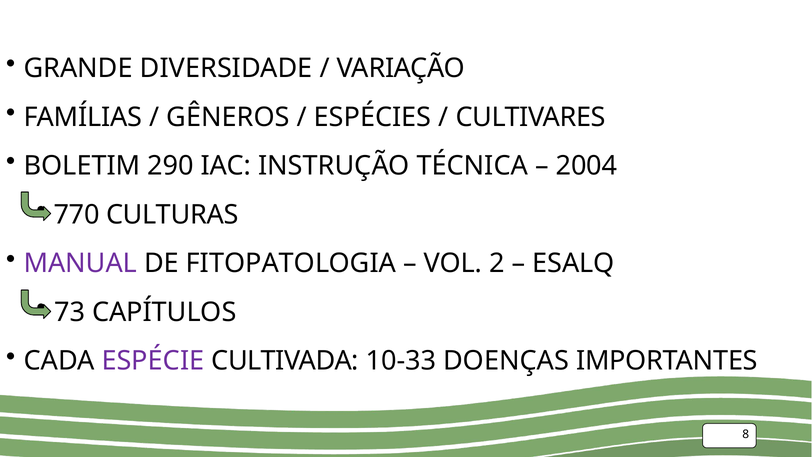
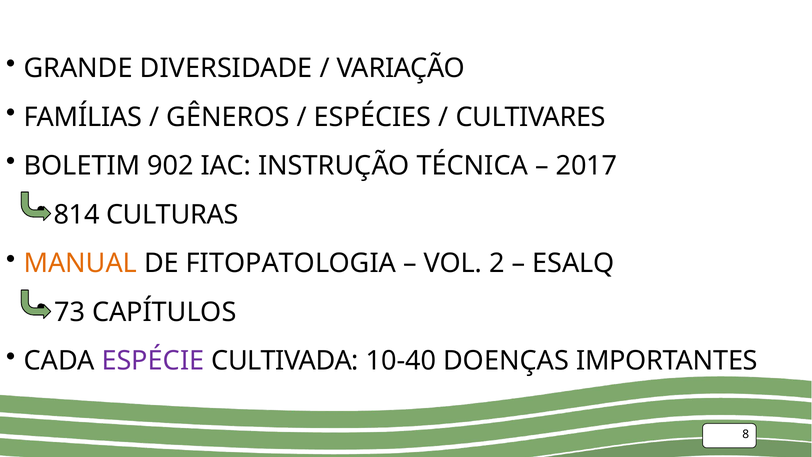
290: 290 -> 902 (171, 166)
2004: 2004 -> 2017 (586, 166)
770: 770 -> 814 (77, 215)
MANUAL colour: purple -> orange (80, 263)
10-33: 10-33 -> 10-40 (401, 361)
